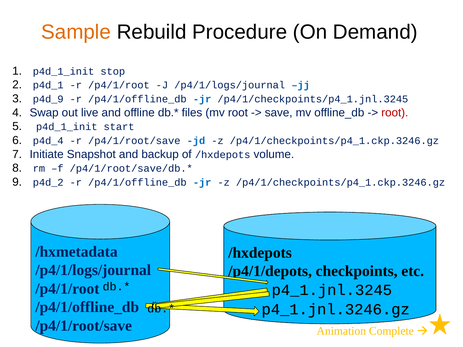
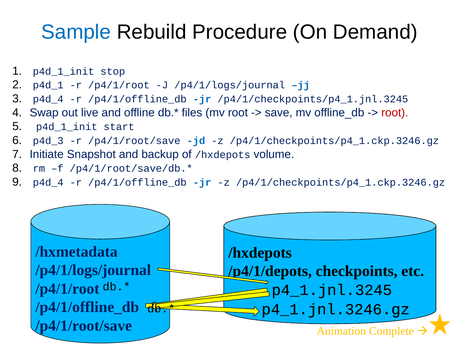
Sample colour: orange -> blue (76, 32)
p4d_9: p4d_9 -> p4d_4 (48, 99)
p4d_4: p4d_4 -> p4d_3 (48, 141)
p4d_2: p4d_2 -> p4d_4 (48, 183)
